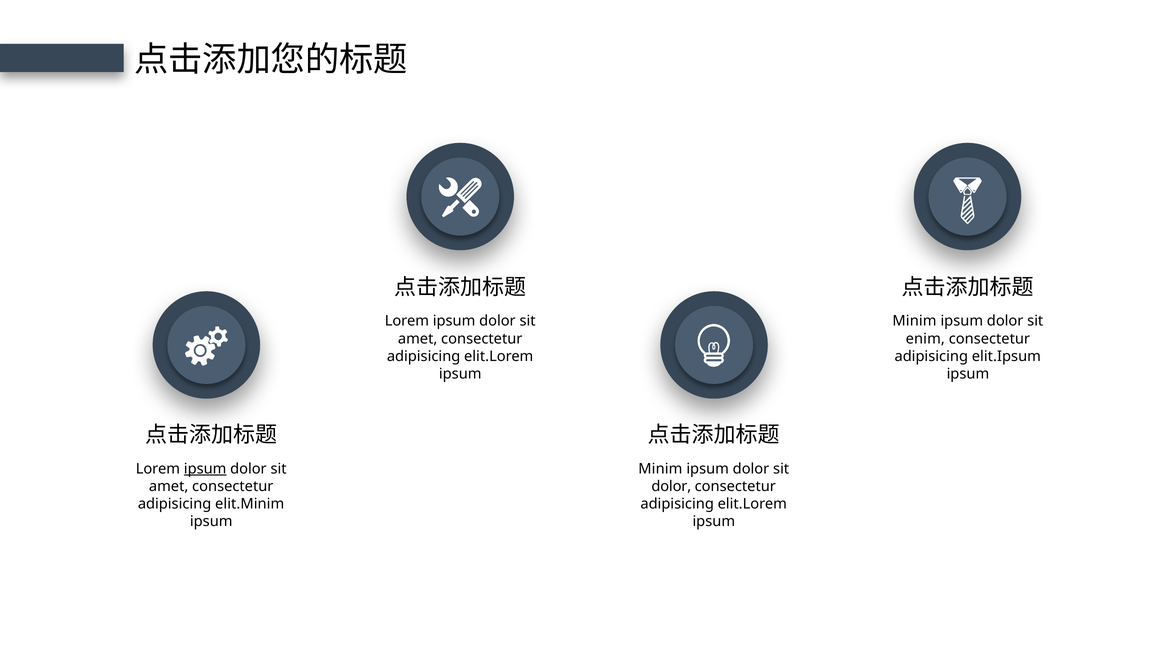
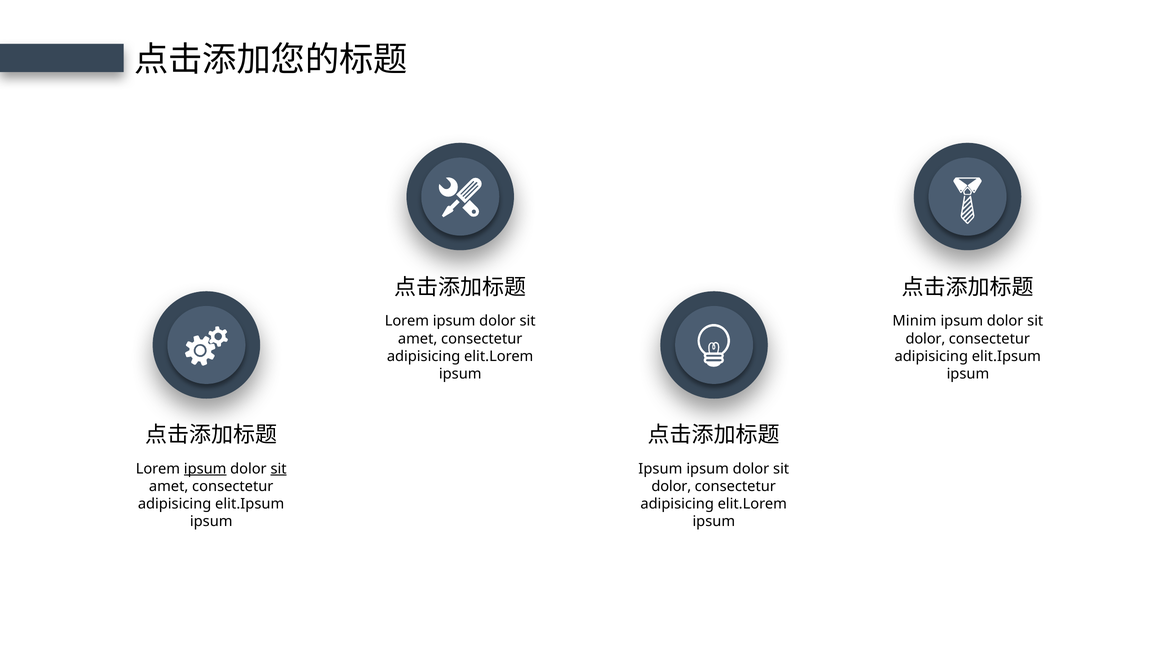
enim: enim -> dolor (925, 339)
sit underline: none -> present (279, 469)
Minim: Minim -> Ipsum (660, 469)
elit.Minim: elit.Minim -> elit.Ipsum (250, 504)
